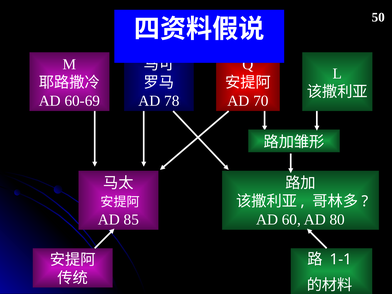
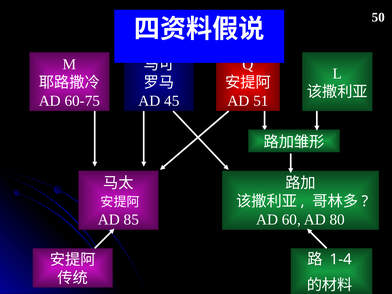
60-69: 60-69 -> 60-75 (82, 101)
78: 78 -> 45 (172, 101)
AD 70: 70 -> 51 (261, 101)
1-1: 1-1 -> 1-4 (341, 259)
